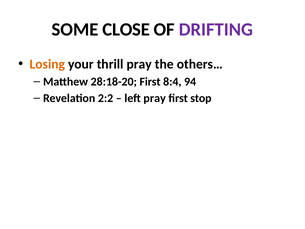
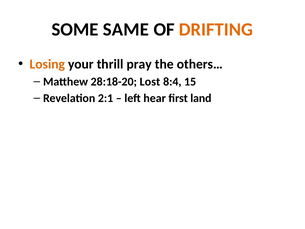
CLOSE: CLOSE -> SAME (126, 30)
DRIFTING colour: purple -> orange (216, 30)
28:18-20 First: First -> Lost (150, 81)
94: 94 -> 15 (190, 81)
2:2: 2:2 -> 2:1 (106, 98)
left pray: pray -> hear (155, 98)
stop: stop -> land (201, 98)
